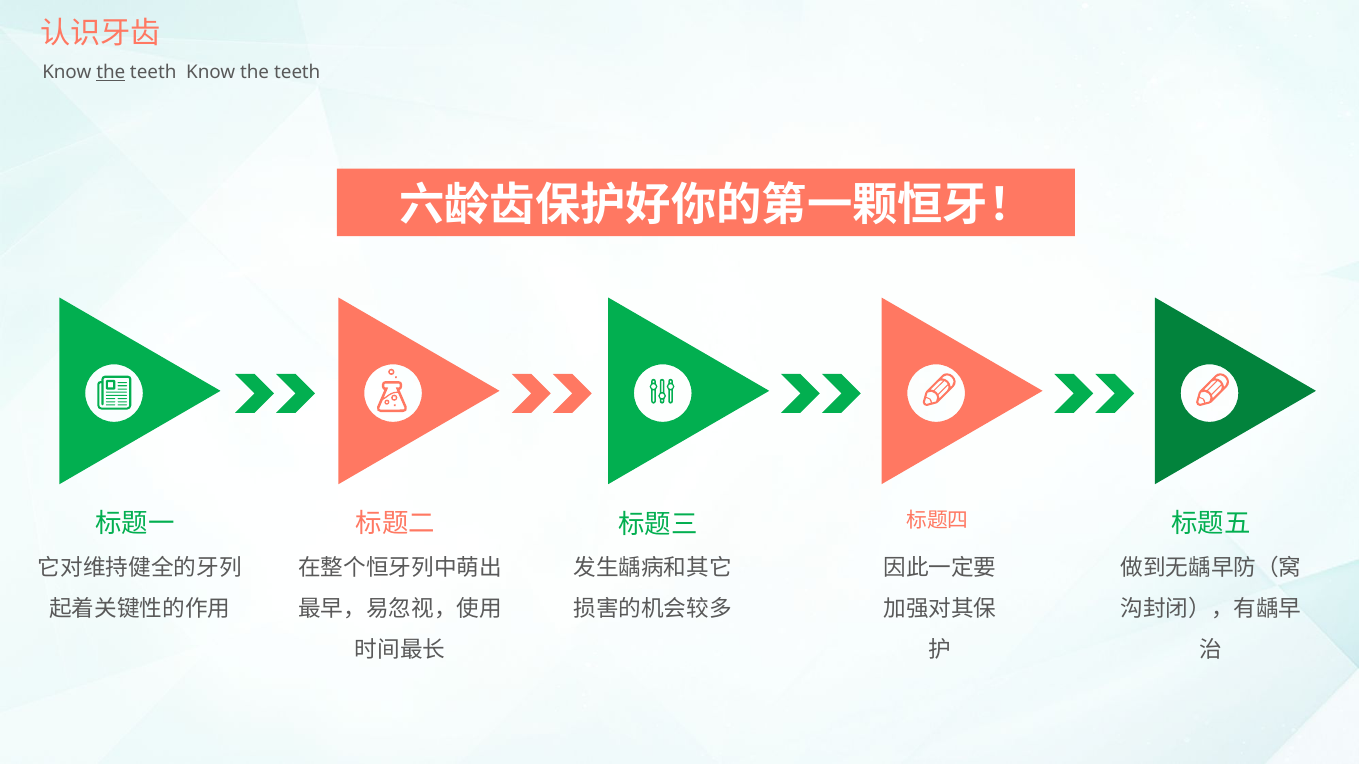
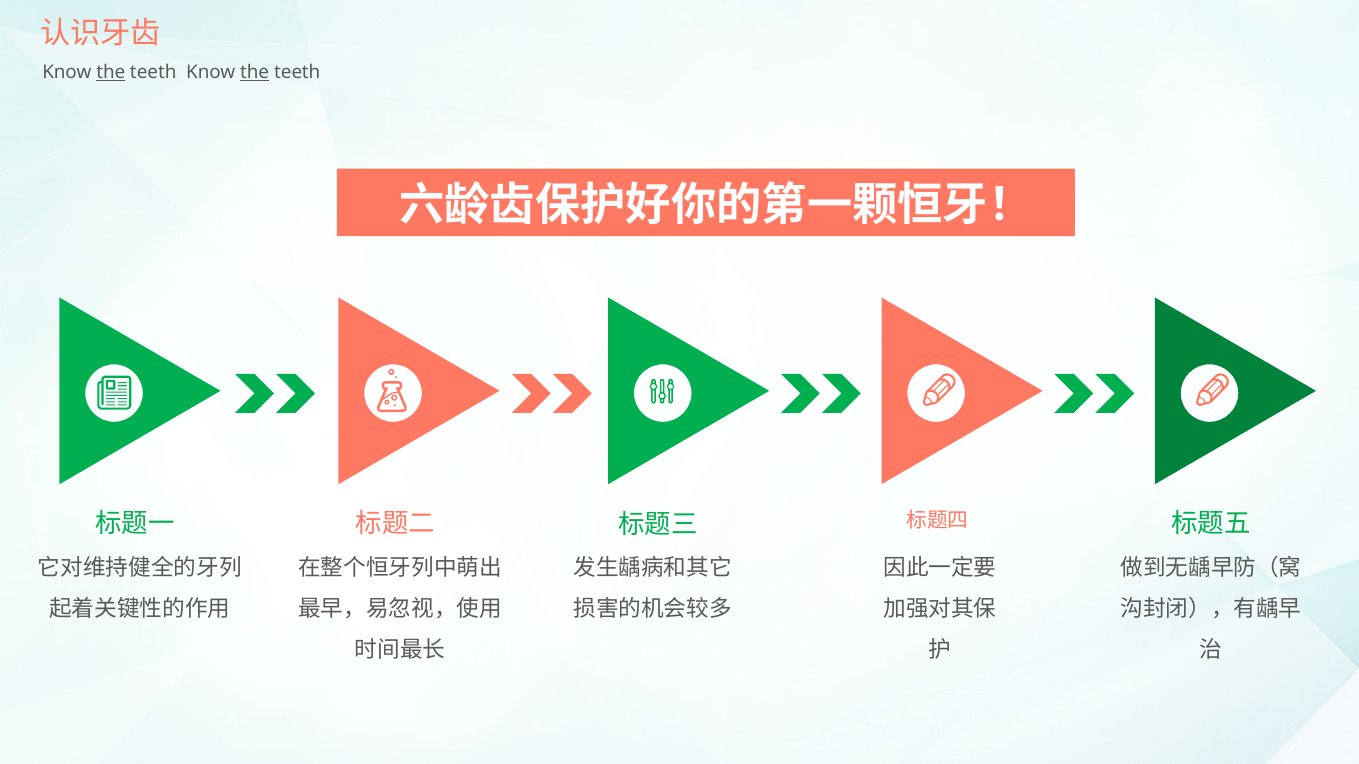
the underline: none -> present (255, 72)
